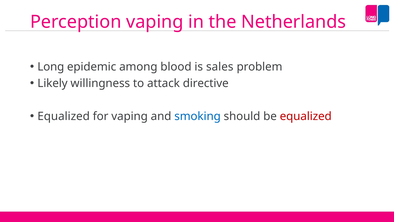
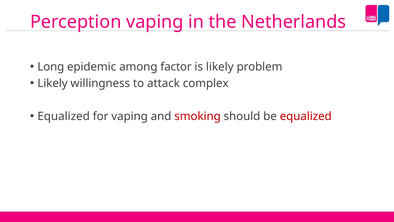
blood: blood -> factor (176, 67)
is sales: sales -> likely (220, 67)
directive: directive -> complex (206, 83)
smoking colour: blue -> red (198, 116)
